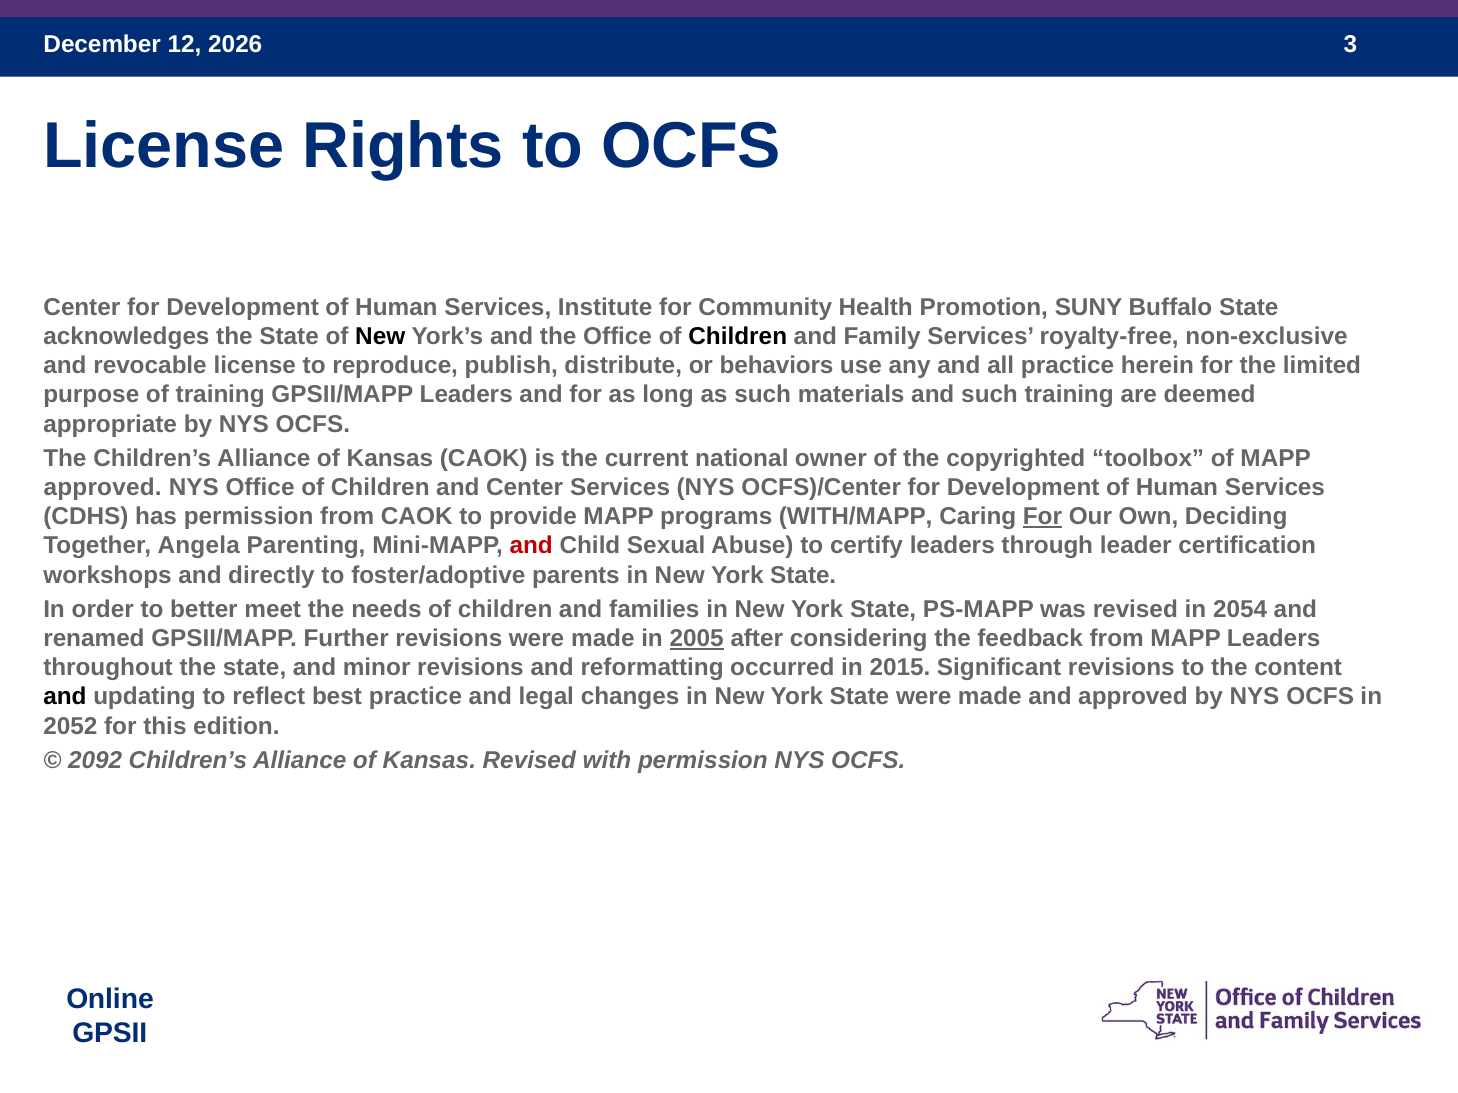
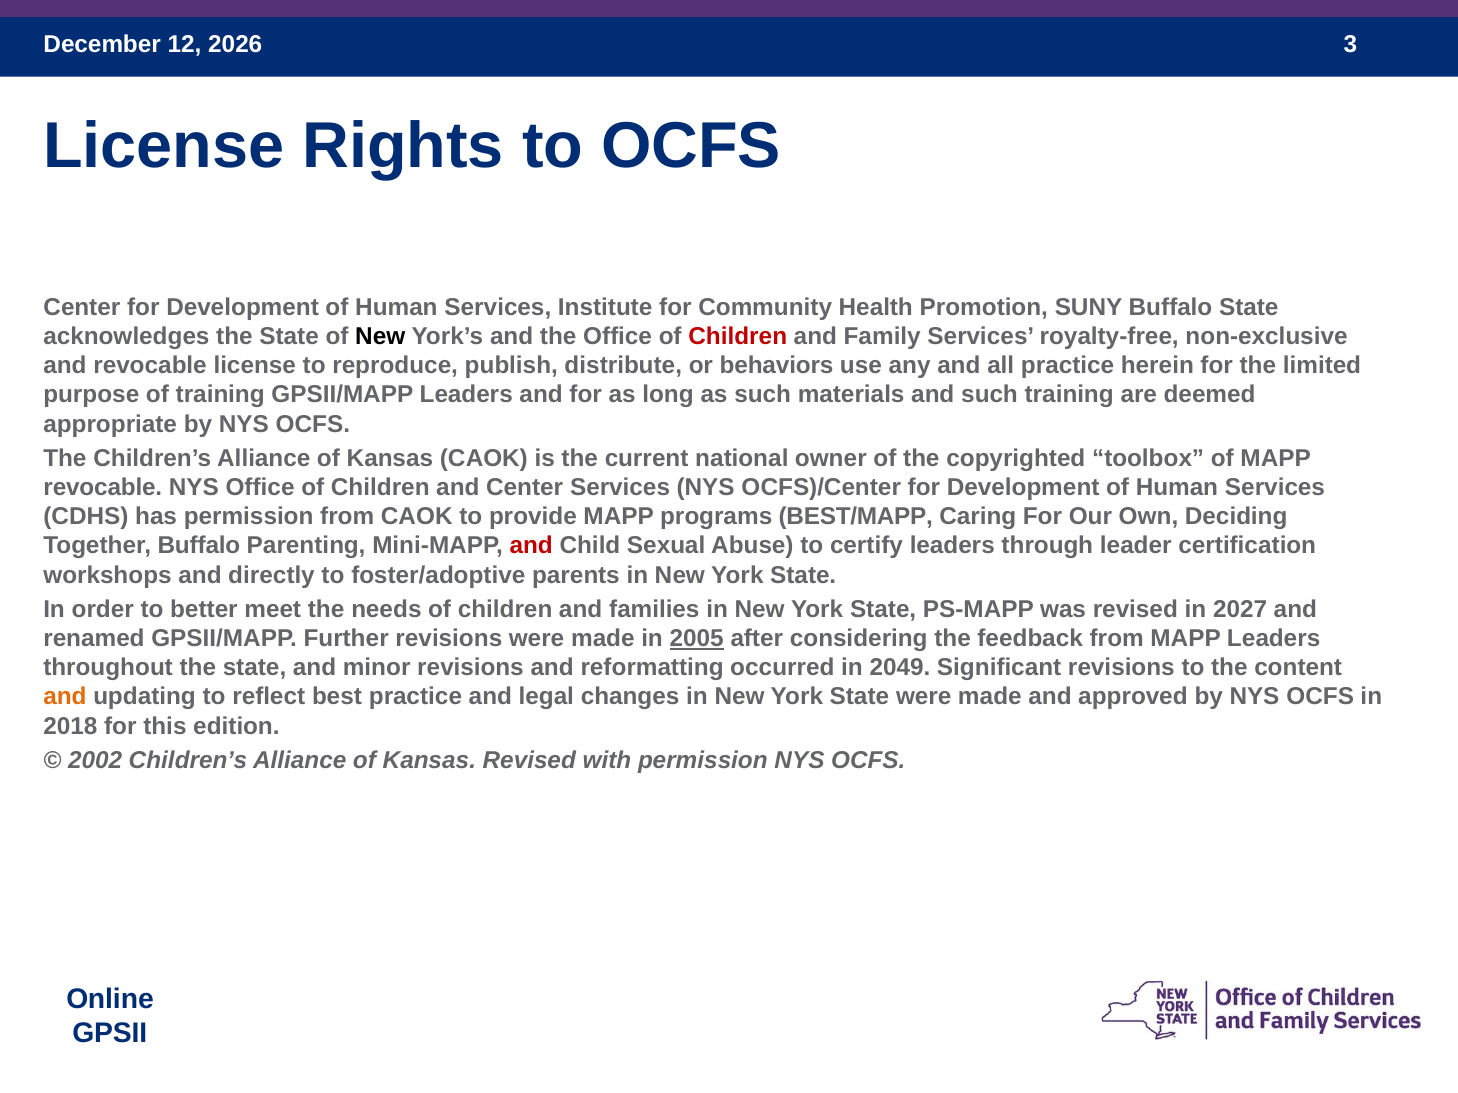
Children colour: black -> red (738, 337)
approved: approved -> revocable (103, 488)
WITH/MAPP: WITH/MAPP -> BEST/MAPP (856, 517)
For underline: present -> none (1042, 517)
Together Angela: Angela -> Buffalo (199, 546)
2054: 2054 -> 2027 (1240, 610)
2015: 2015 -> 2049 (900, 668)
and colour: black -> orange (65, 697)
2052: 2052 -> 2018 (70, 726)
2092: 2092 -> 2002 (95, 761)
